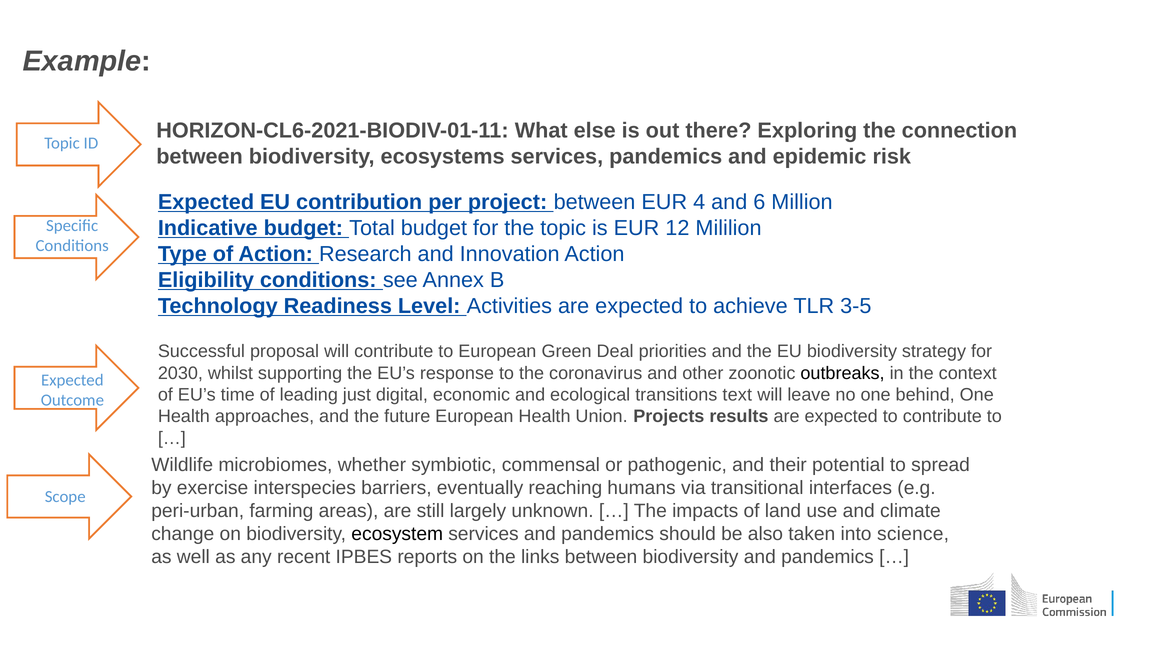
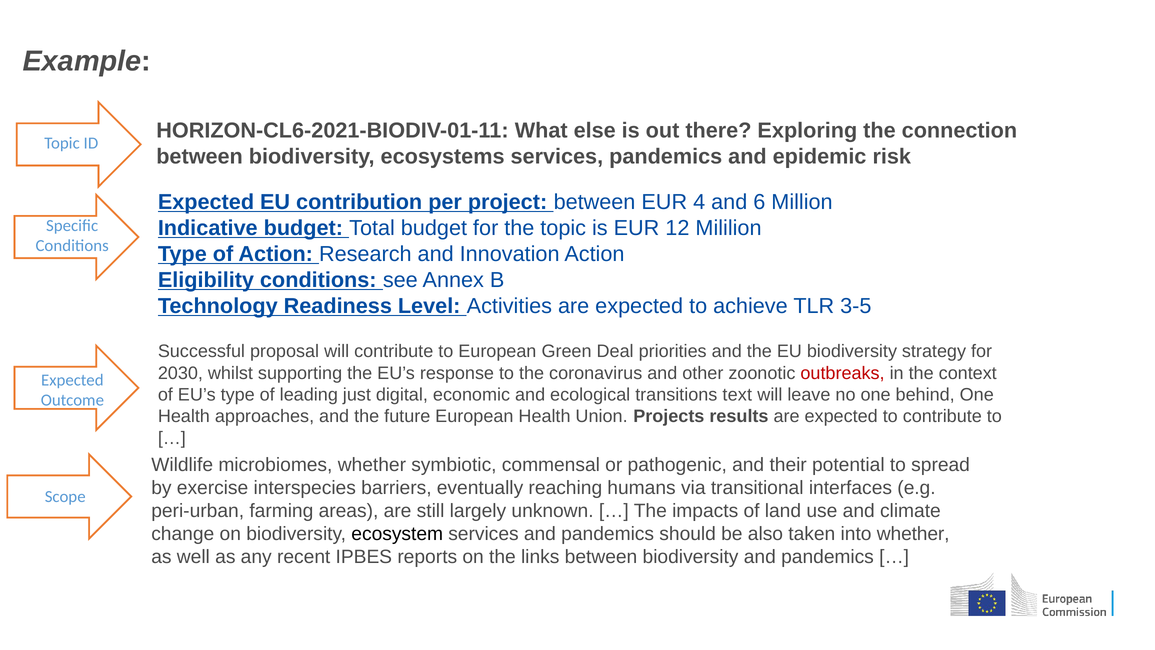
outbreaks colour: black -> red (843, 373)
EU’s time: time -> type (238, 395)
into science: science -> whether (913, 534)
